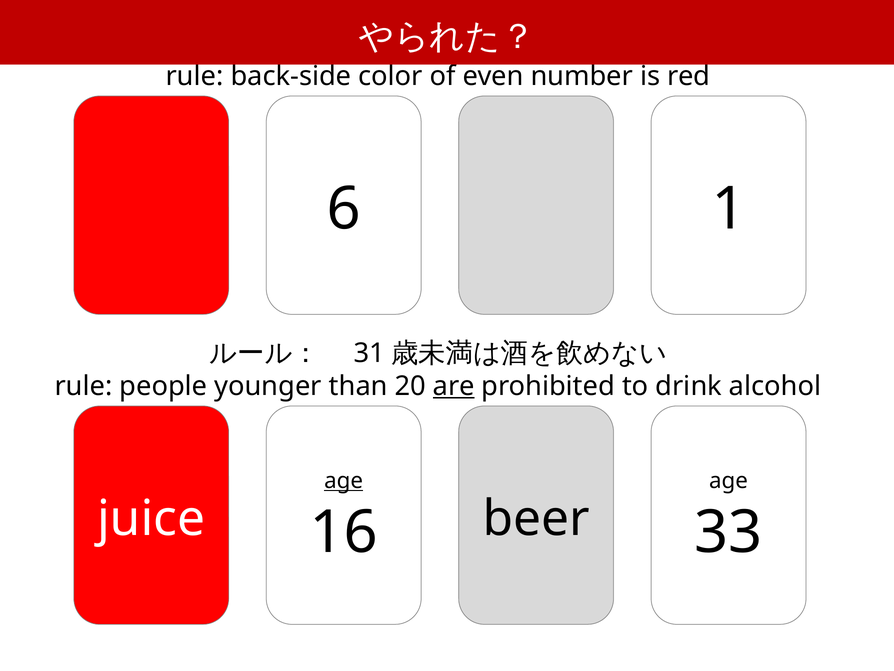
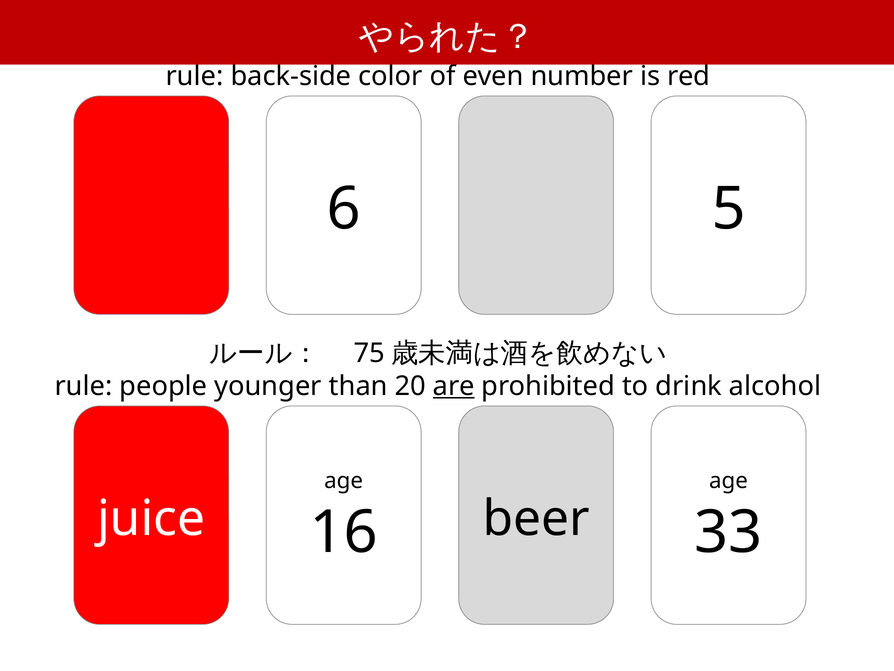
1: 1 -> 5 (729, 209)
31: 31 -> 75 (369, 353)
age underline: present -> none (344, 481)
